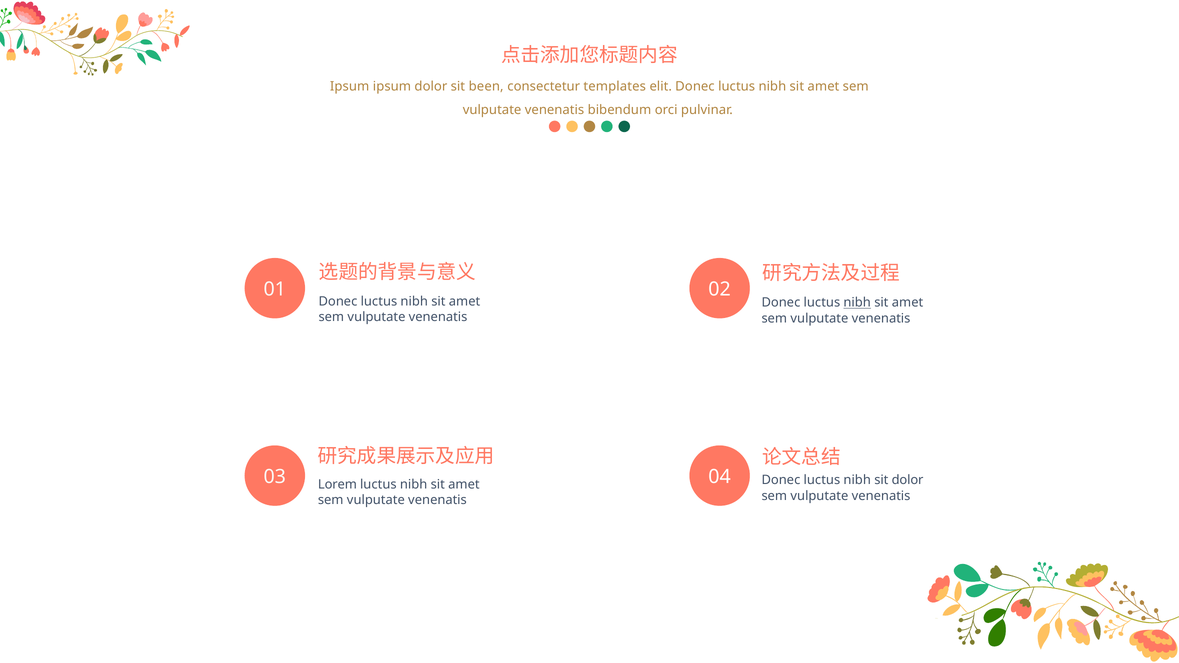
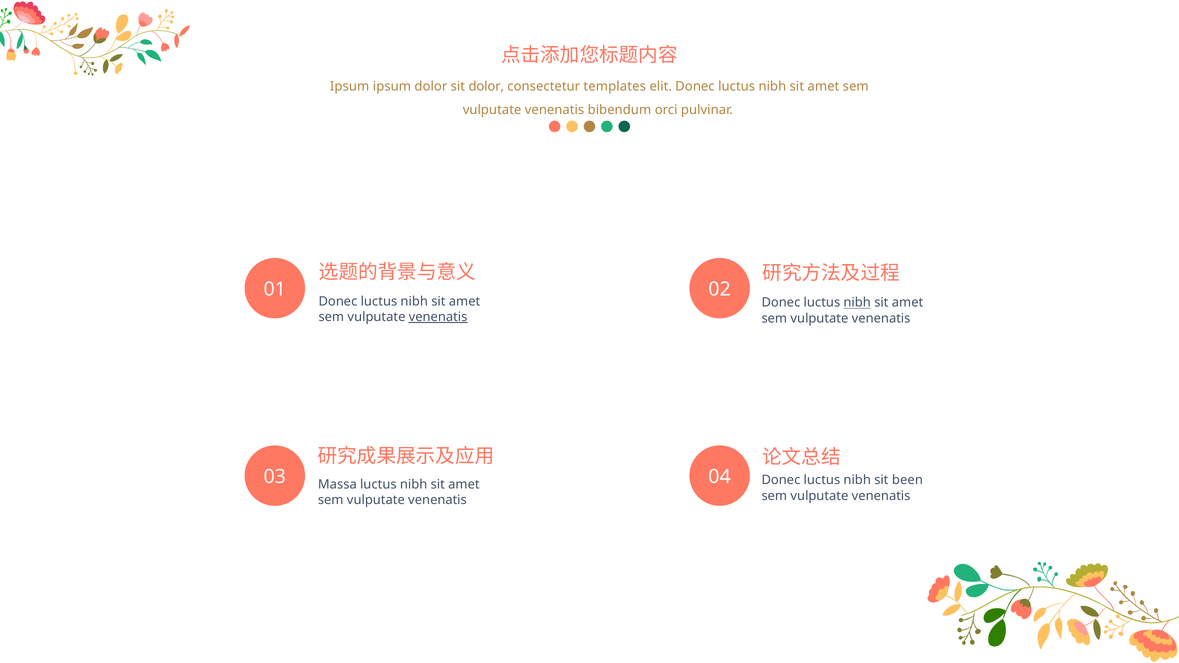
sit been: been -> dolor (486, 87)
venenatis underline: none -> present (438, 317)
sit dolor: dolor -> been (907, 480)
Lorem: Lorem -> Massa (337, 485)
